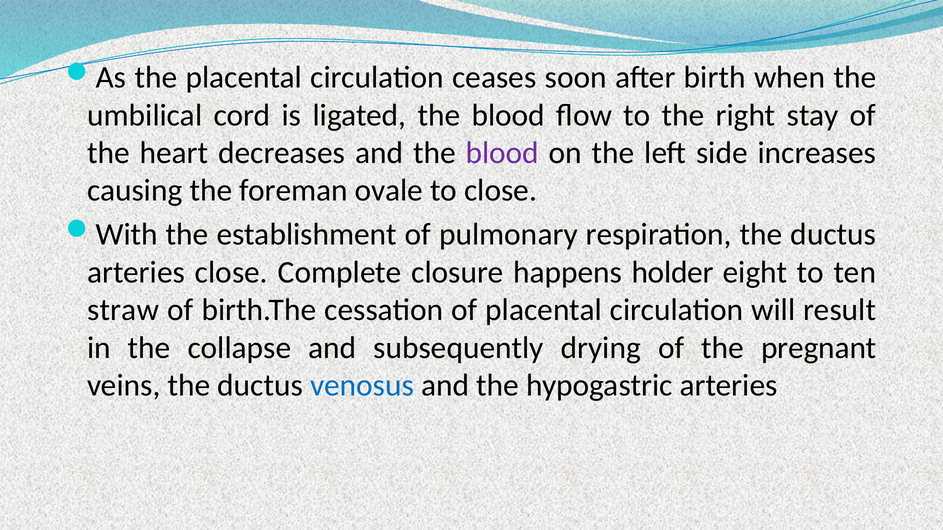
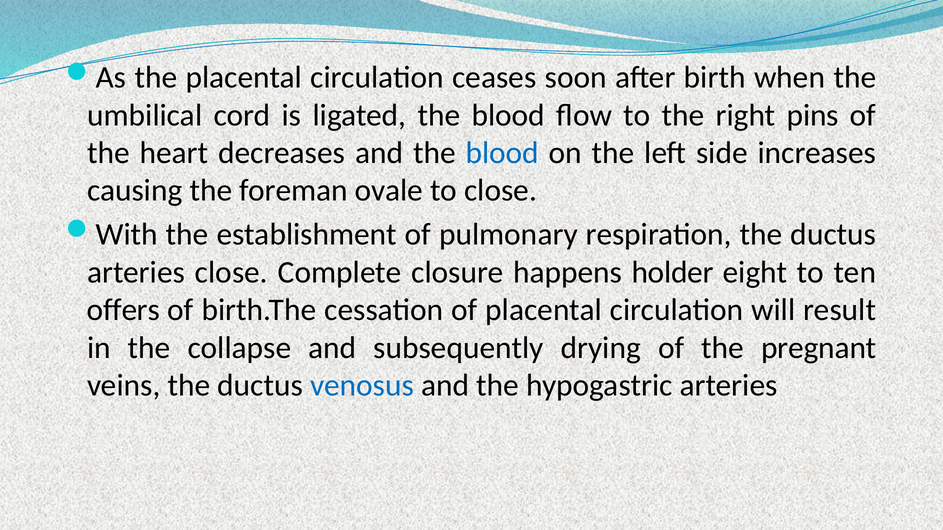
stay: stay -> pins (813, 115)
blood colour: purple -> blue (502, 153)
straw: straw -> offers (123, 310)
